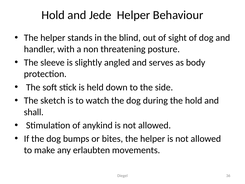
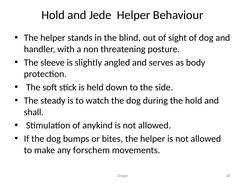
sketch: sketch -> steady (53, 101)
erlaubten: erlaubten -> forschem (91, 150)
